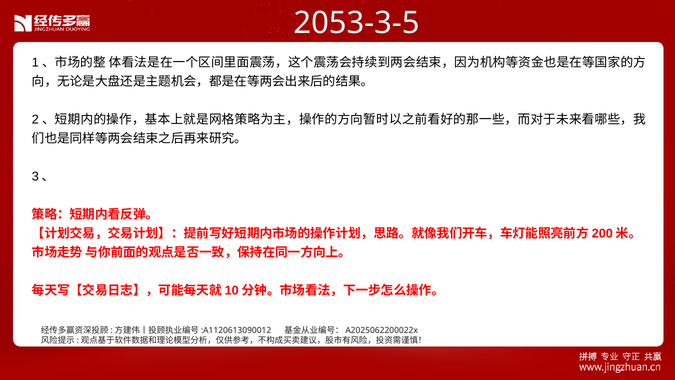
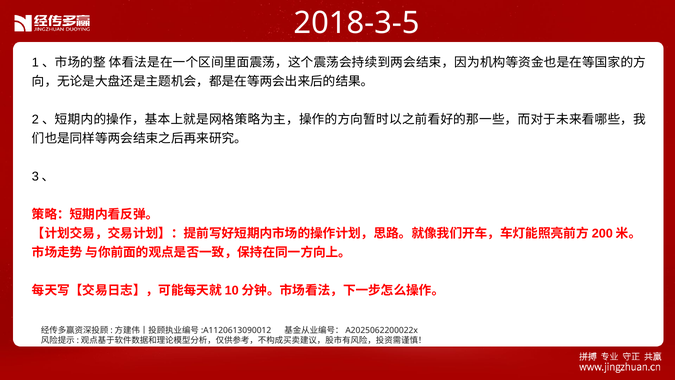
2053-3-5: 2053-3-5 -> 2018-3-5 (356, 23)
